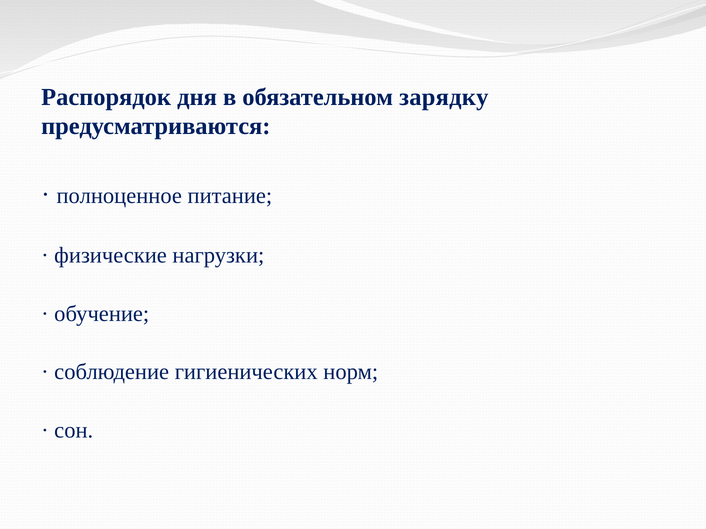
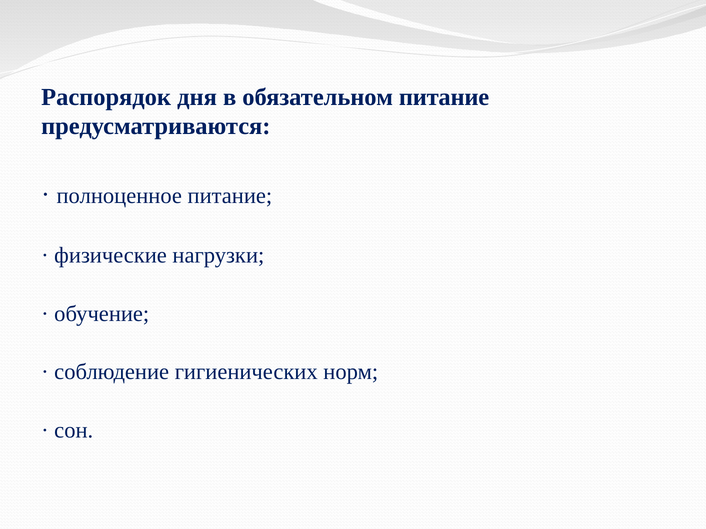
обязательном зарядку: зарядку -> питание (444, 97)
